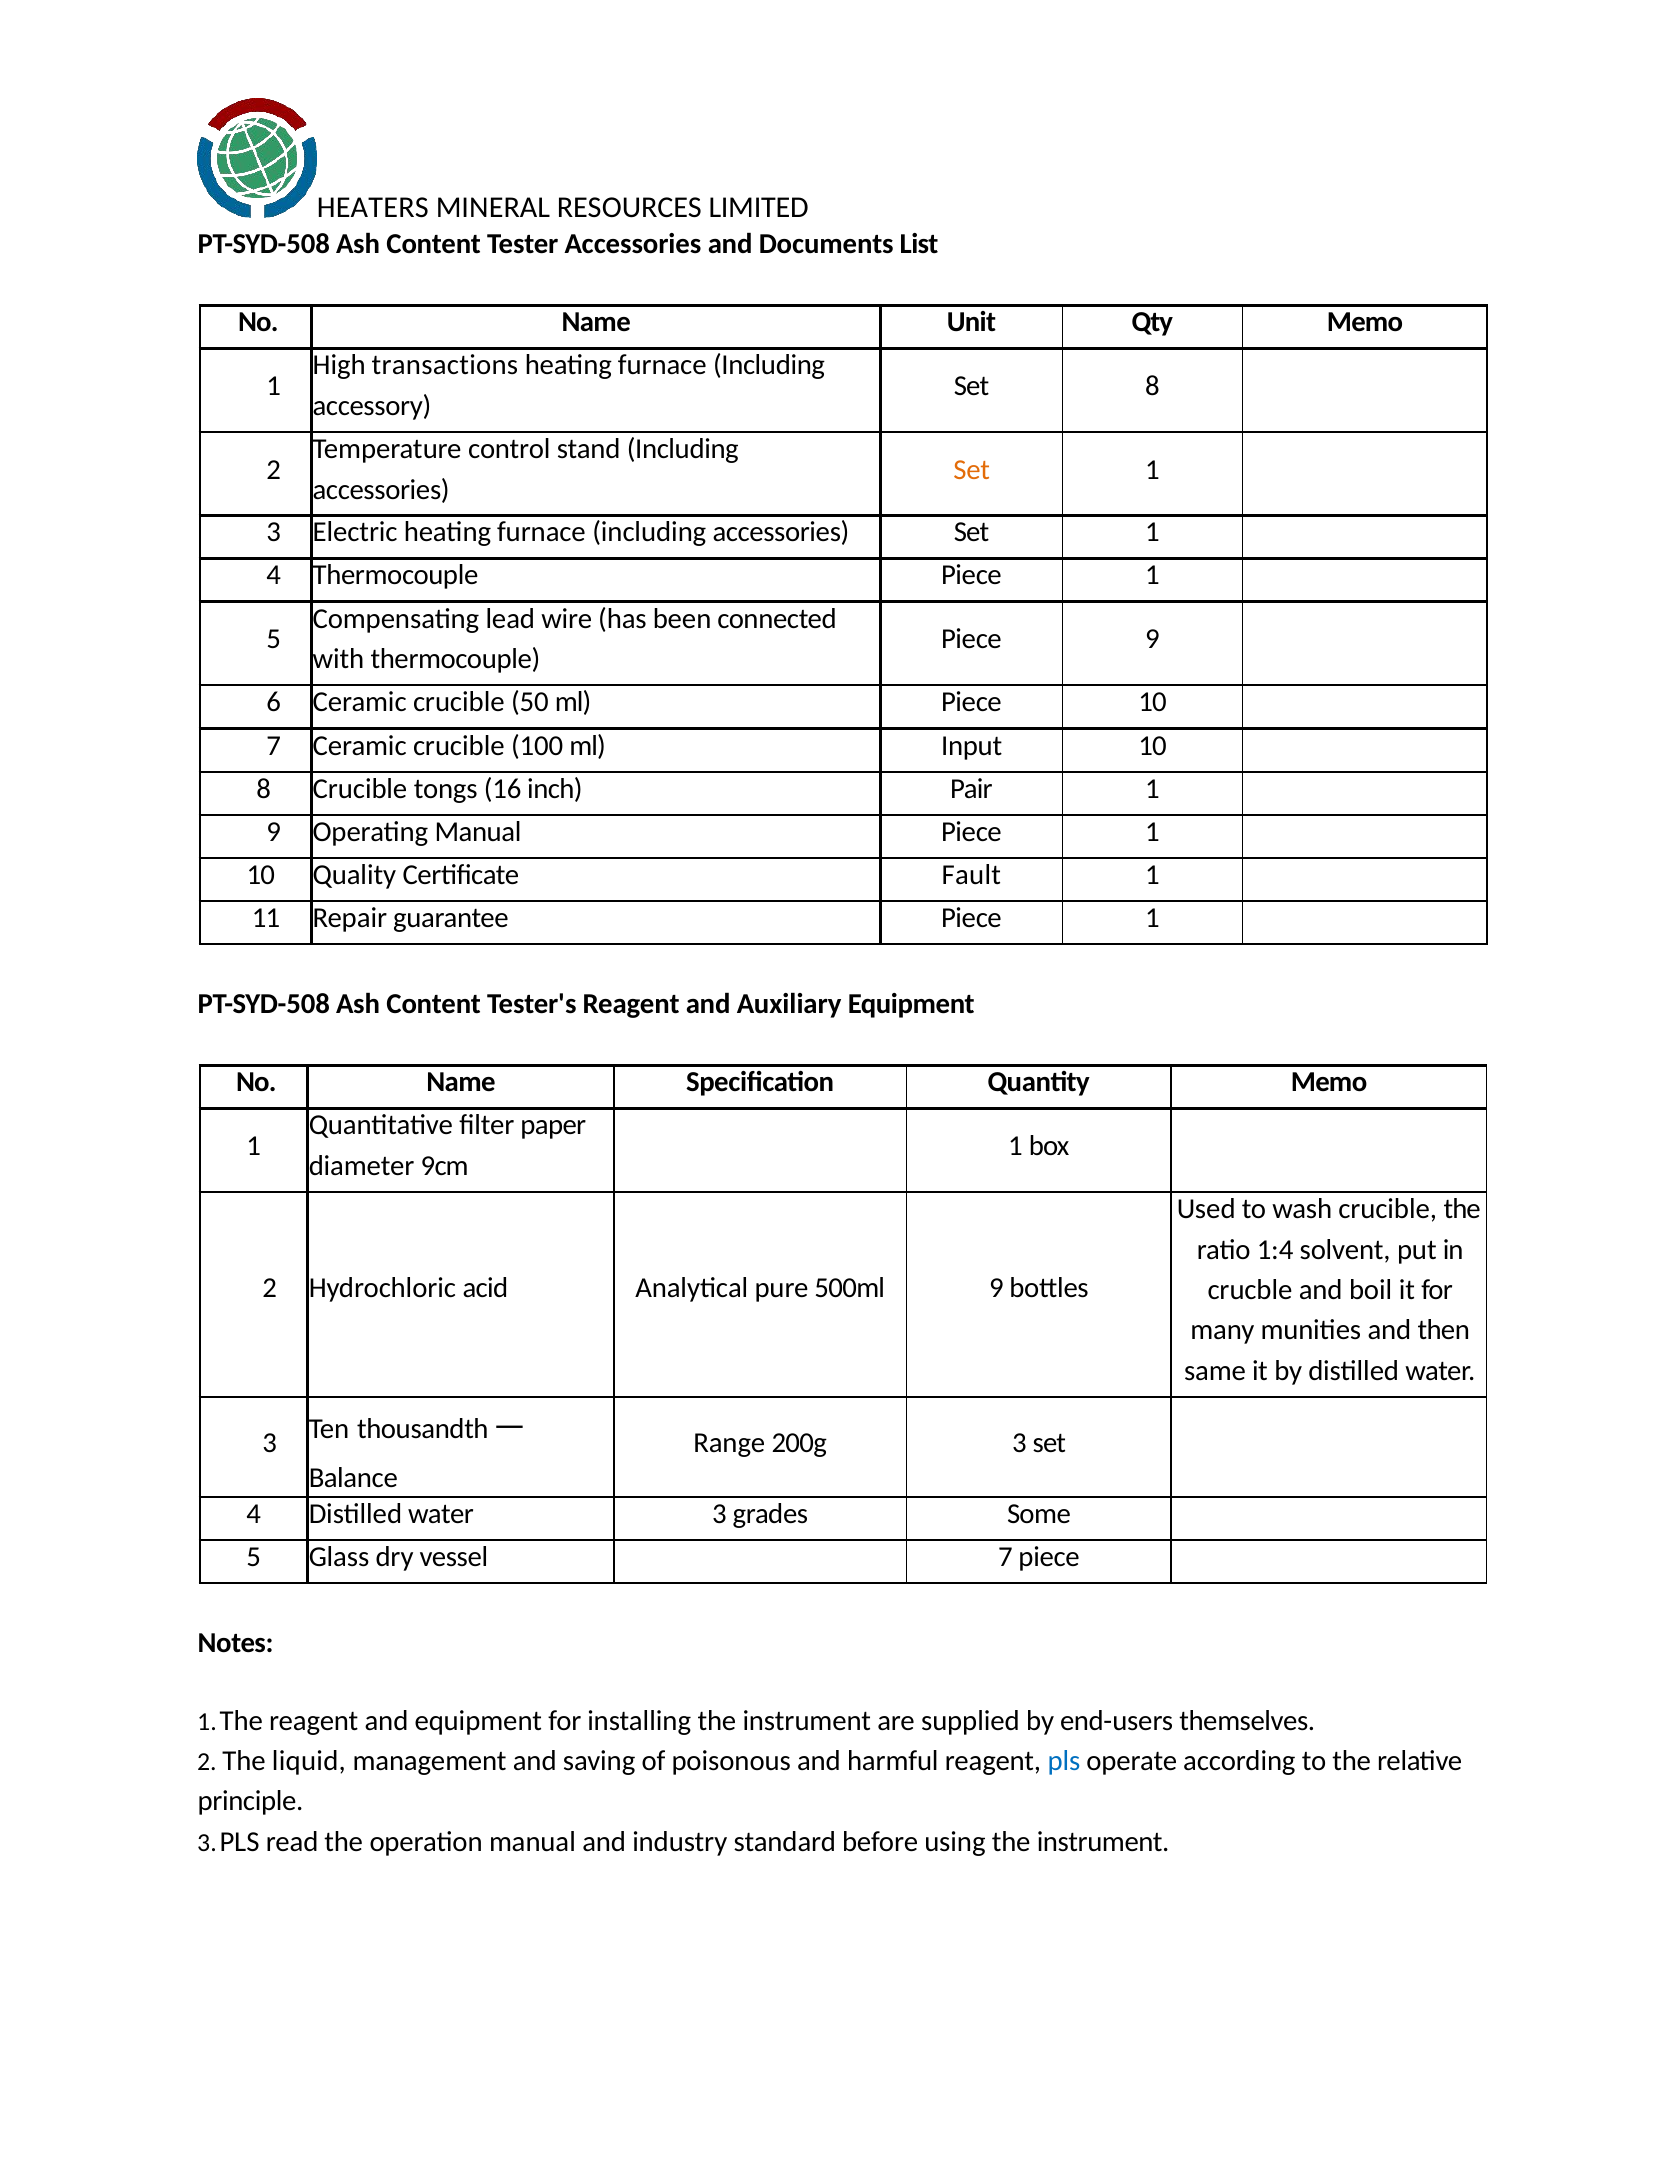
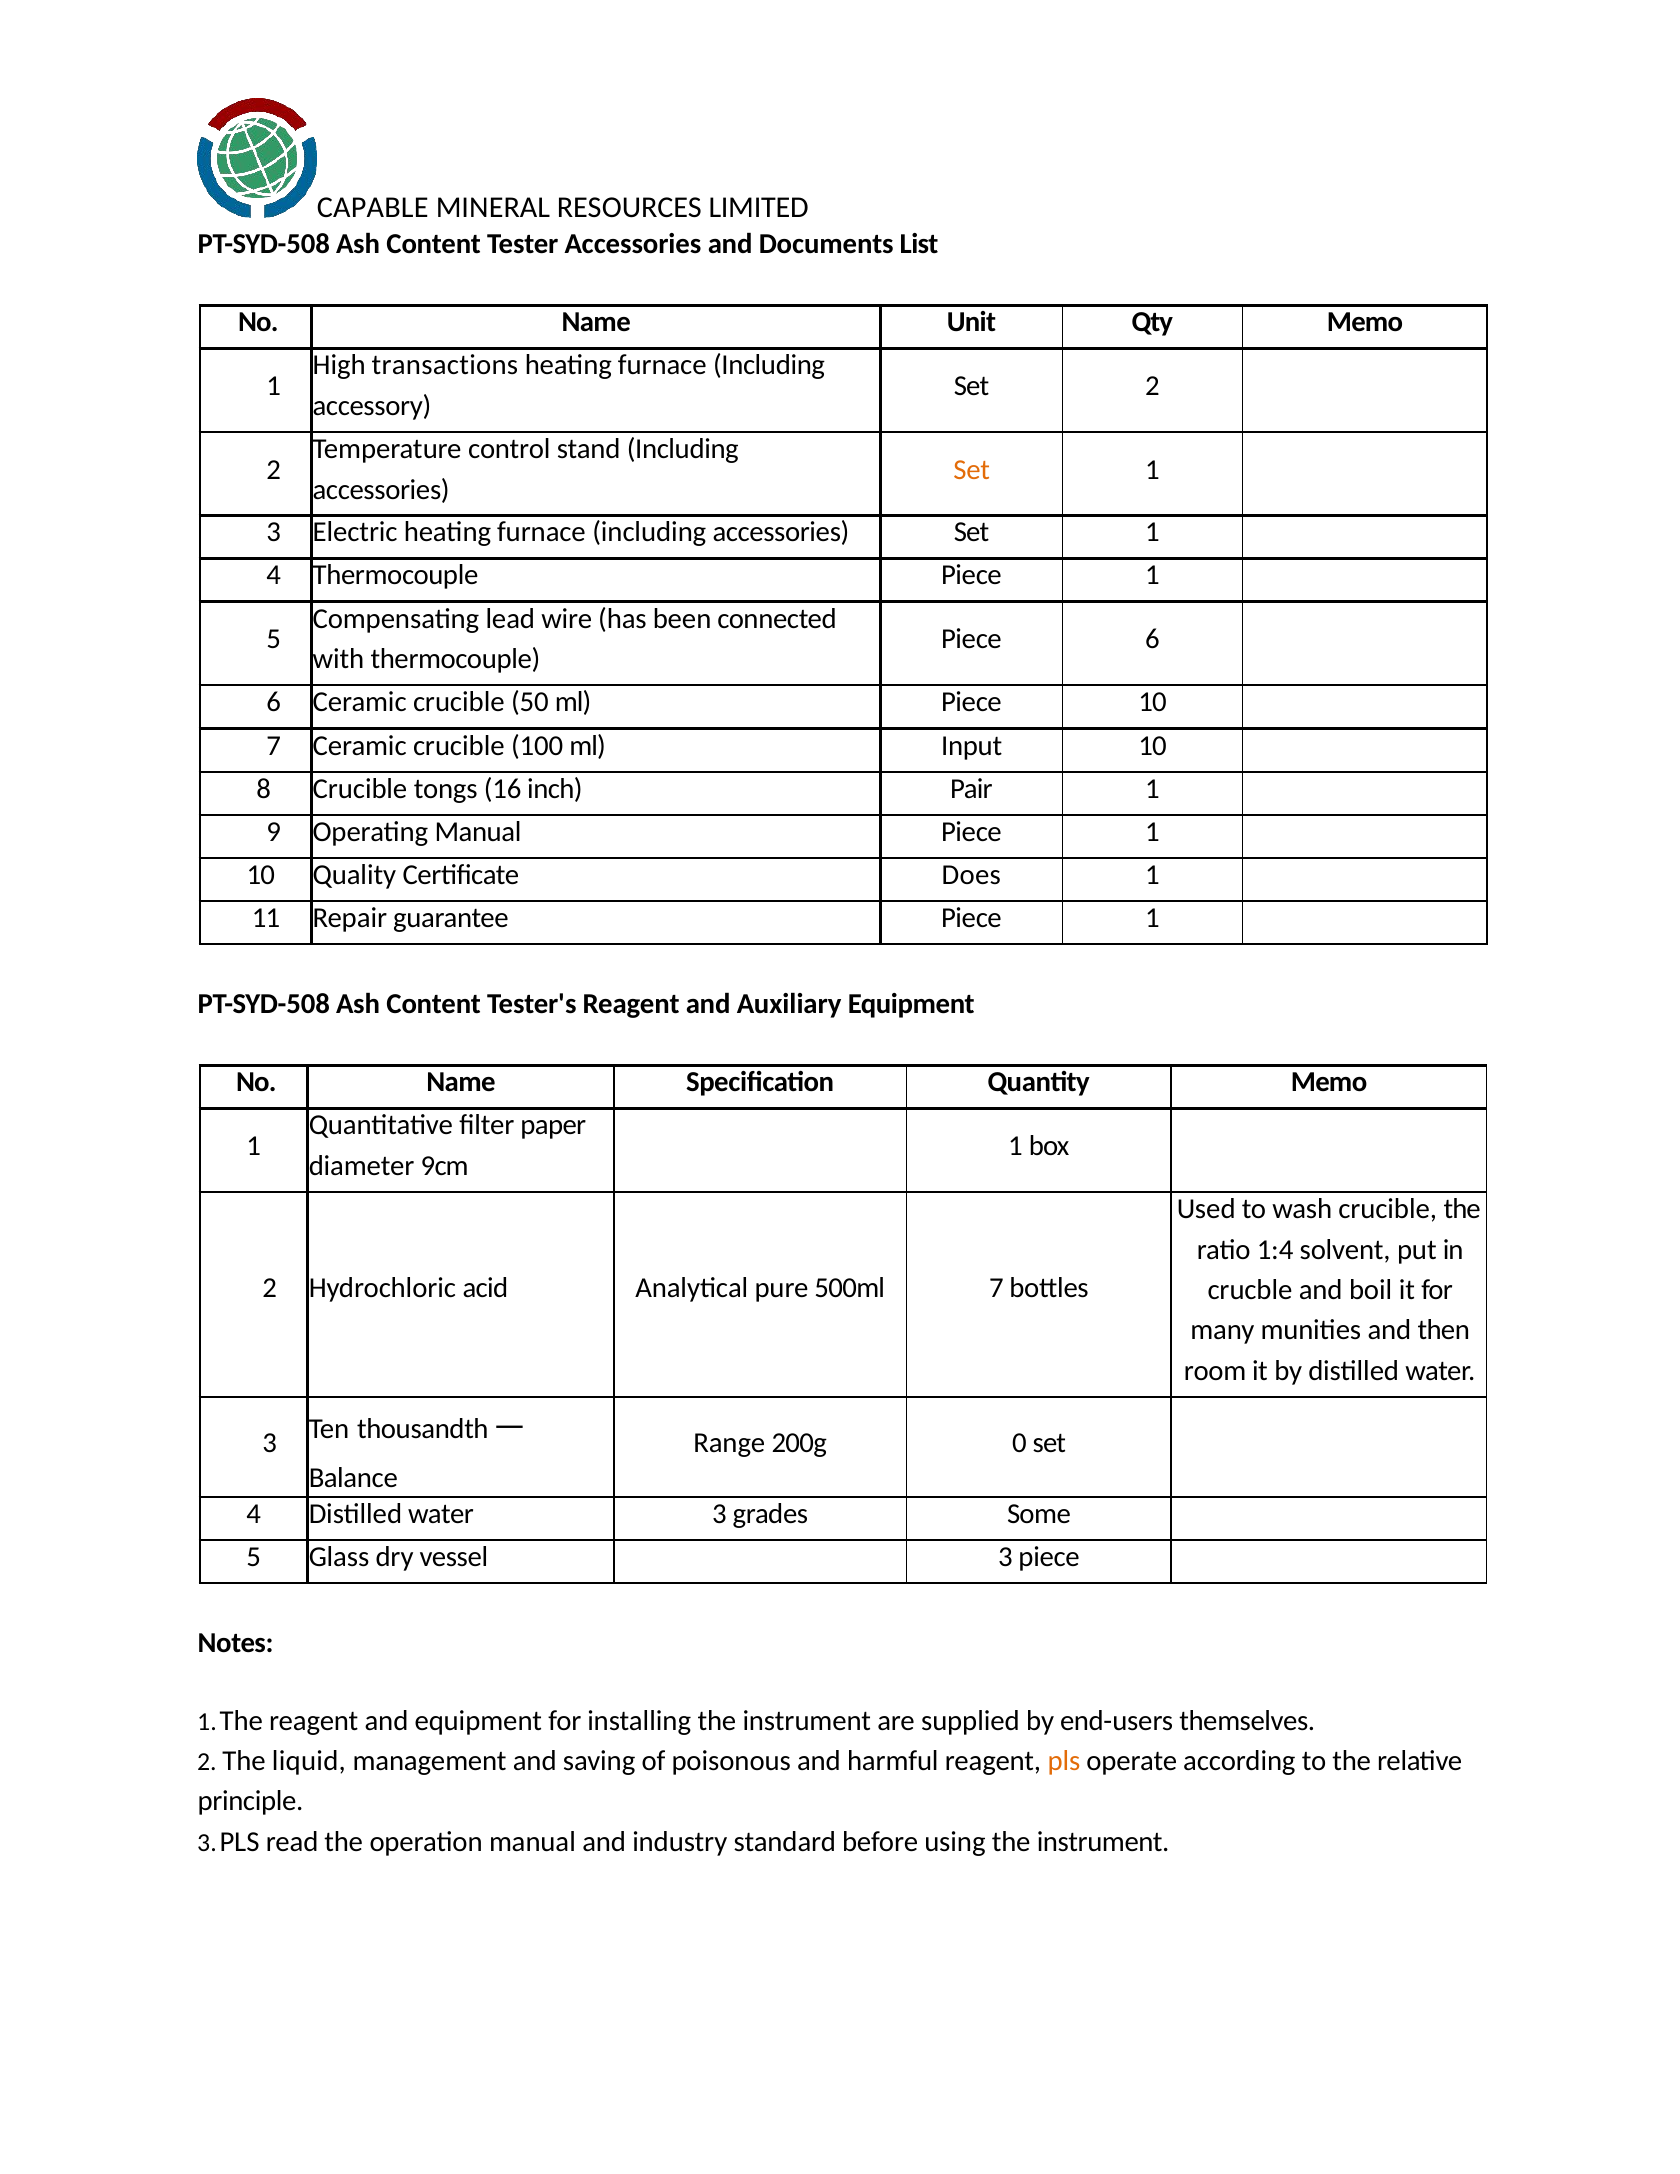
HEATERS: HEATERS -> CAPABLE (373, 208)
Set 8: 8 -> 2 (1152, 386)
Piece 9: 9 -> 6 (1152, 639)
Fault: Fault -> Does (971, 875)
500ml 9: 9 -> 7 (996, 1288)
same: same -> room (1215, 1371)
200g 3: 3 -> 0 (1019, 1443)
vessel 7: 7 -> 3 (1005, 1557)
pls colour: blue -> orange (1064, 1761)
